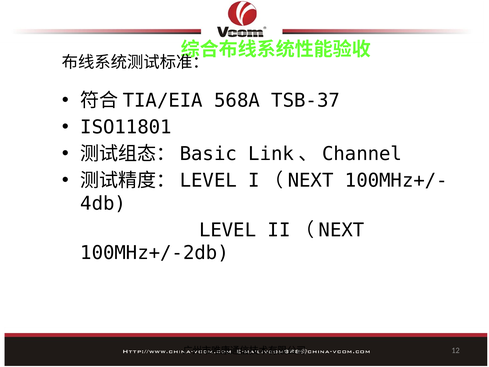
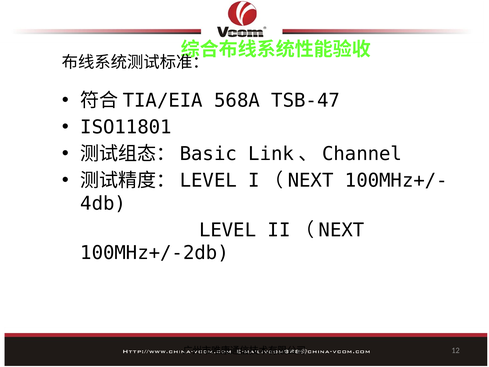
TSB-37: TSB-37 -> TSB-47 (306, 100)
